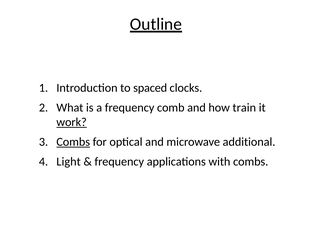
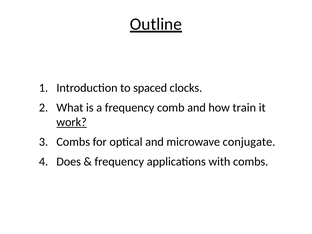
Combs underline: present -> none (73, 142)
additional: additional -> conjugate (249, 142)
Light: Light -> Does (69, 162)
